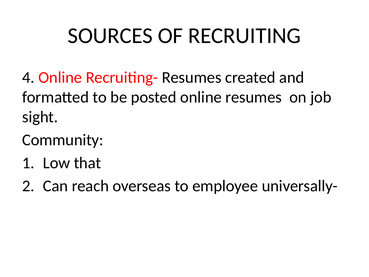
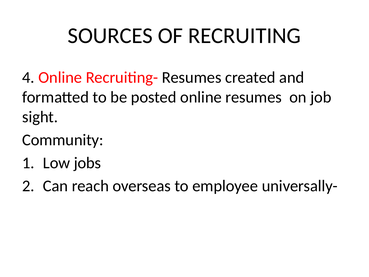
that: that -> jobs (87, 163)
